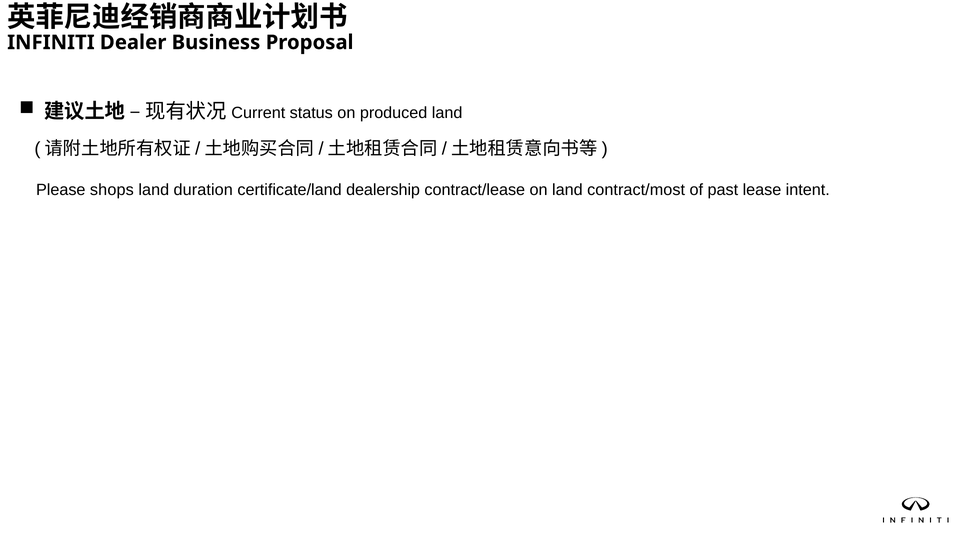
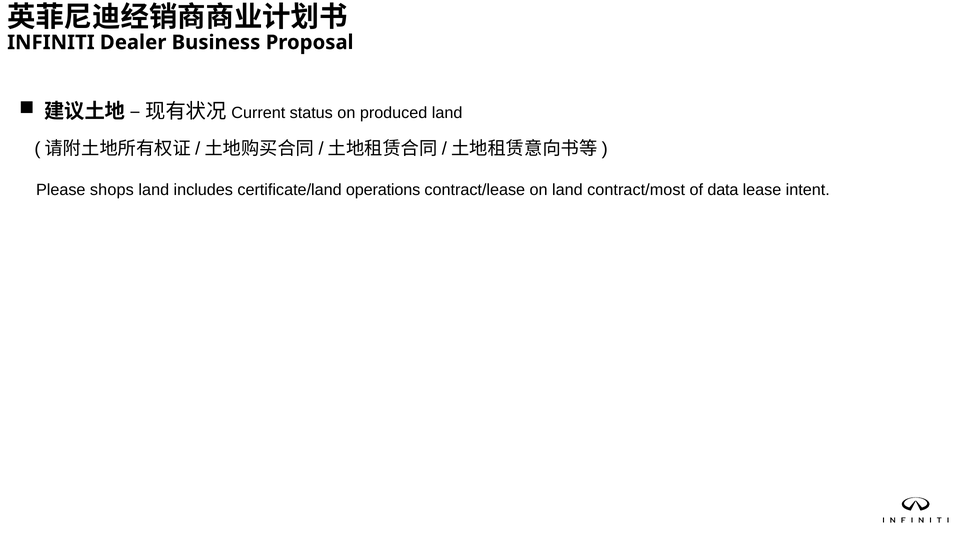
duration: duration -> includes (203, 190)
dealership: dealership -> operations (383, 190)
past: past -> data (723, 190)
